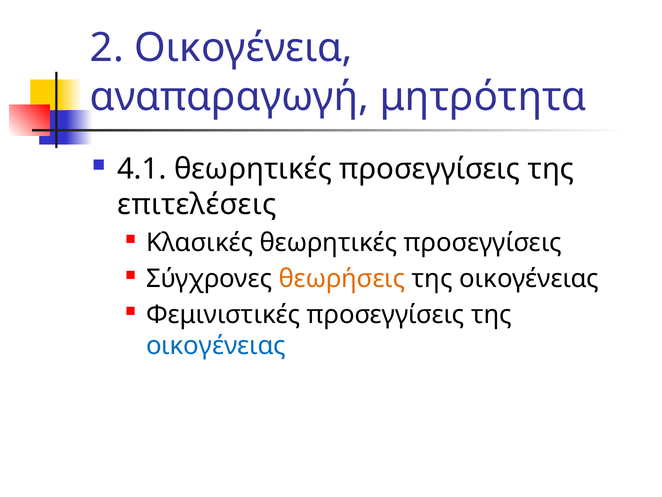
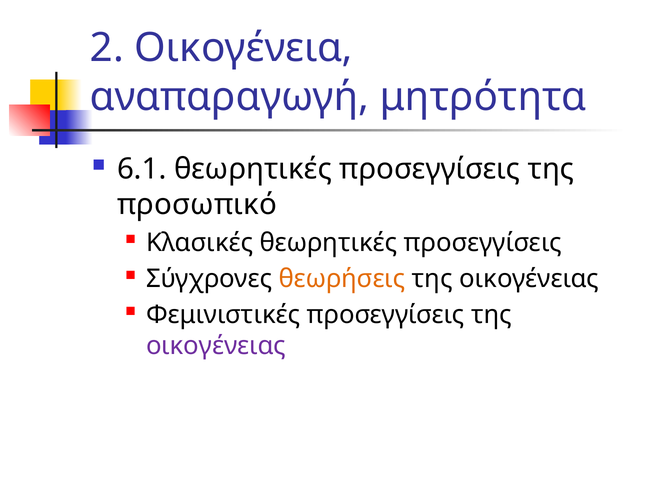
4.1: 4.1 -> 6.1 (142, 169)
επιτελέσεις: επιτελέσεις -> προσωπικό (197, 204)
οικογένειας colour: blue -> purple (216, 345)
